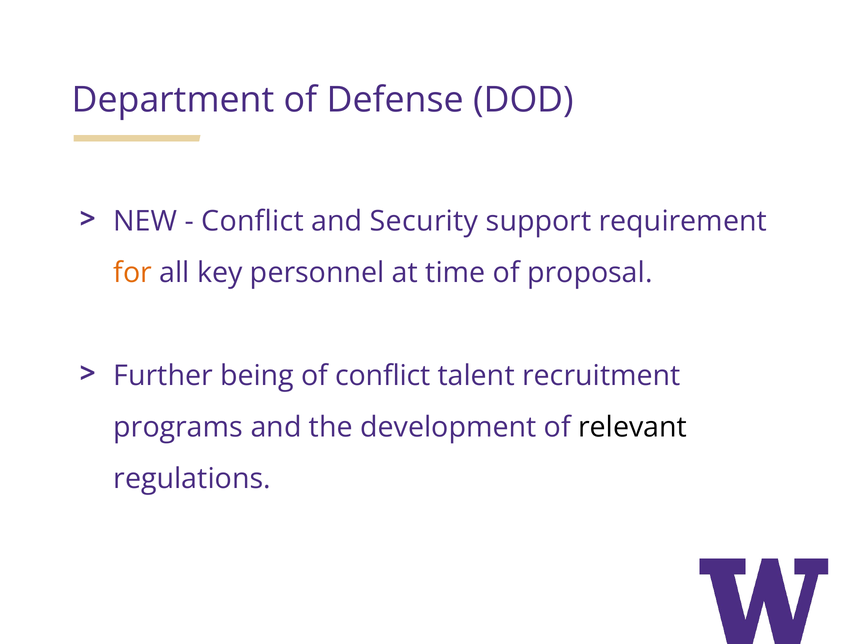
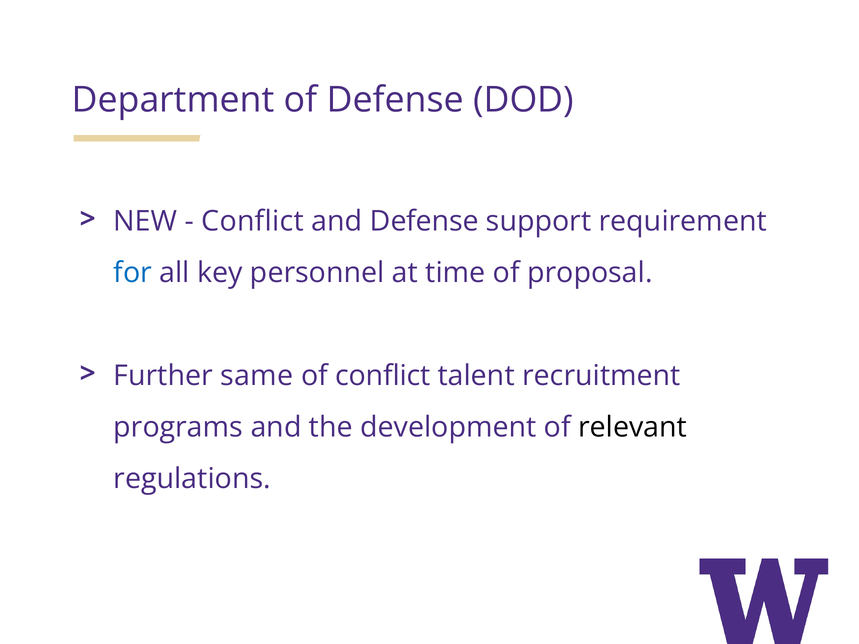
and Security: Security -> Defense (424, 221)
for colour: orange -> blue (133, 273)
being: being -> same (257, 376)
